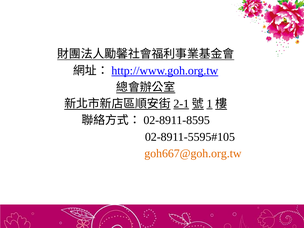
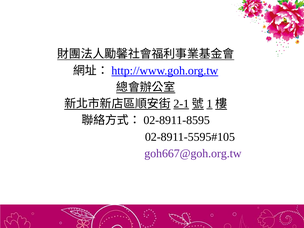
goh667@goh.org.tw colour: orange -> purple (193, 153)
